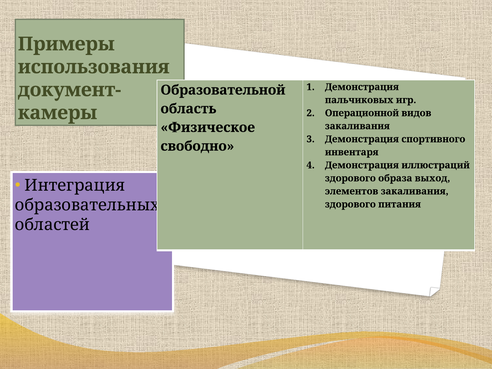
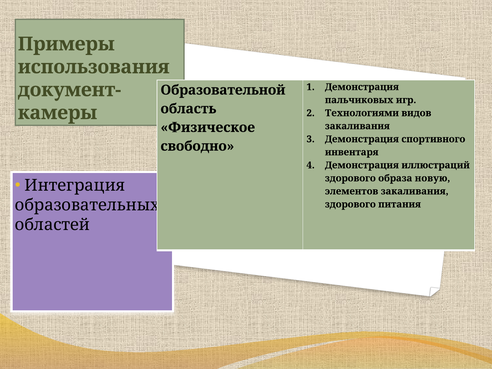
Операционной: Операционной -> Технологиями (362, 113)
выход: выход -> новую (433, 178)
